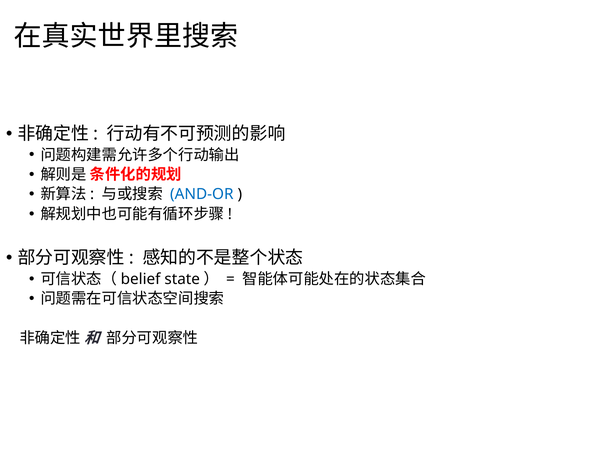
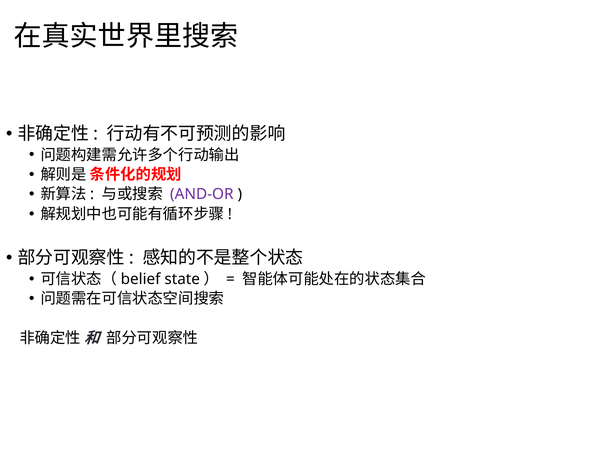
AND-OR colour: blue -> purple (202, 194)
